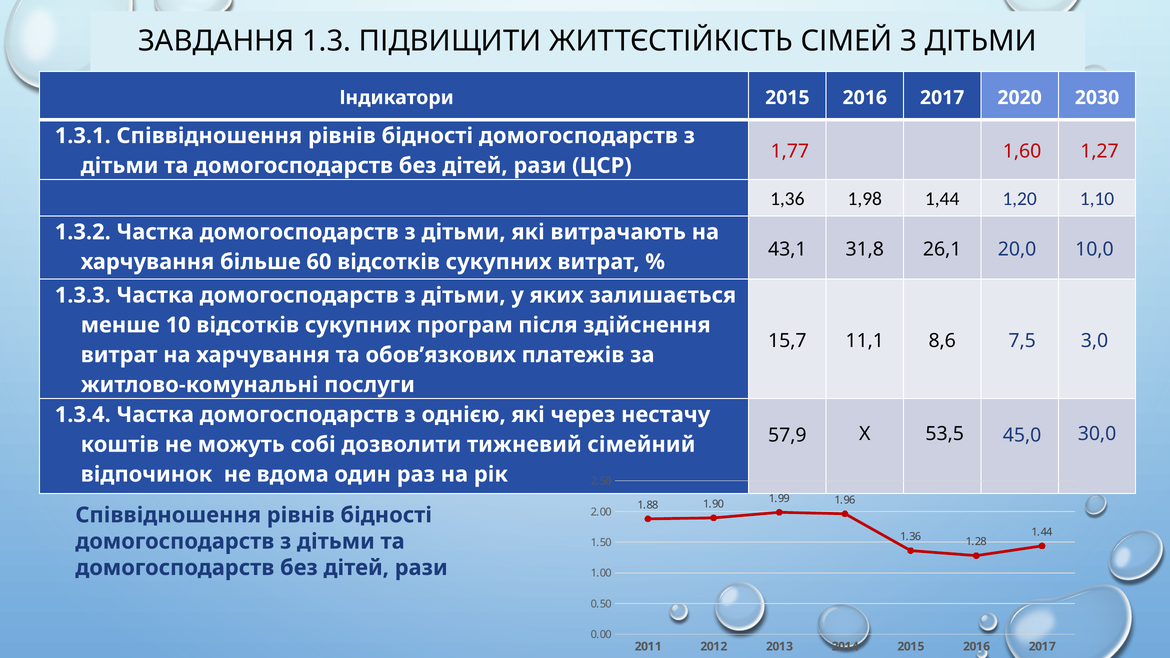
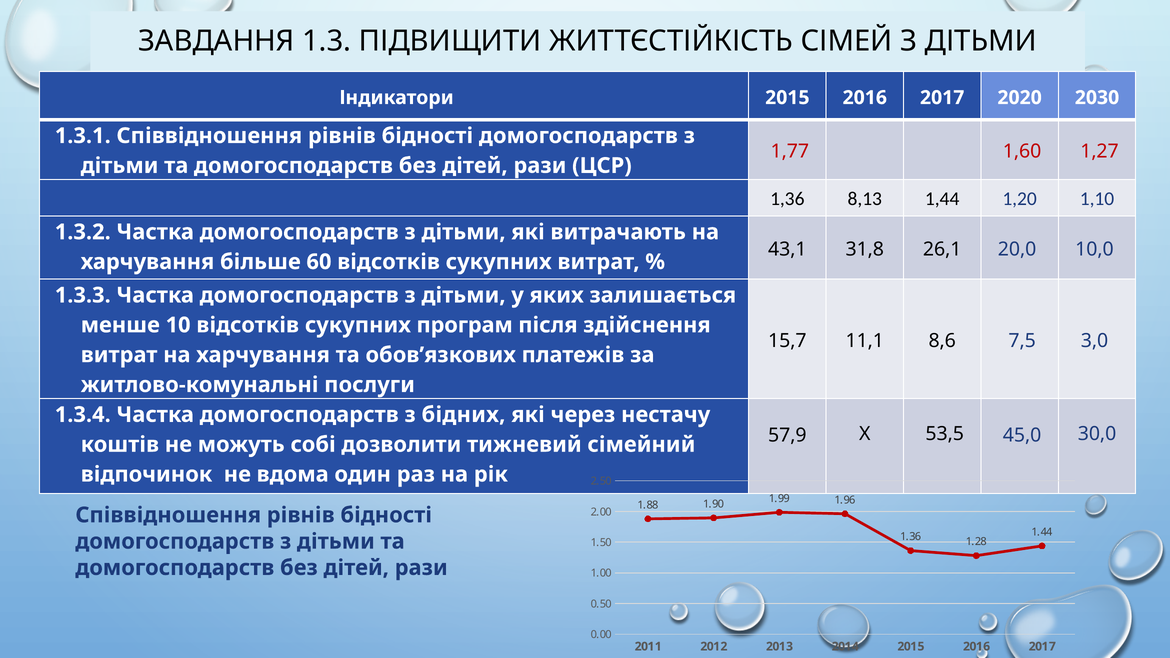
1,98: 1,98 -> 8,13 (865, 199)
однією: однією -> бідних (463, 415)
